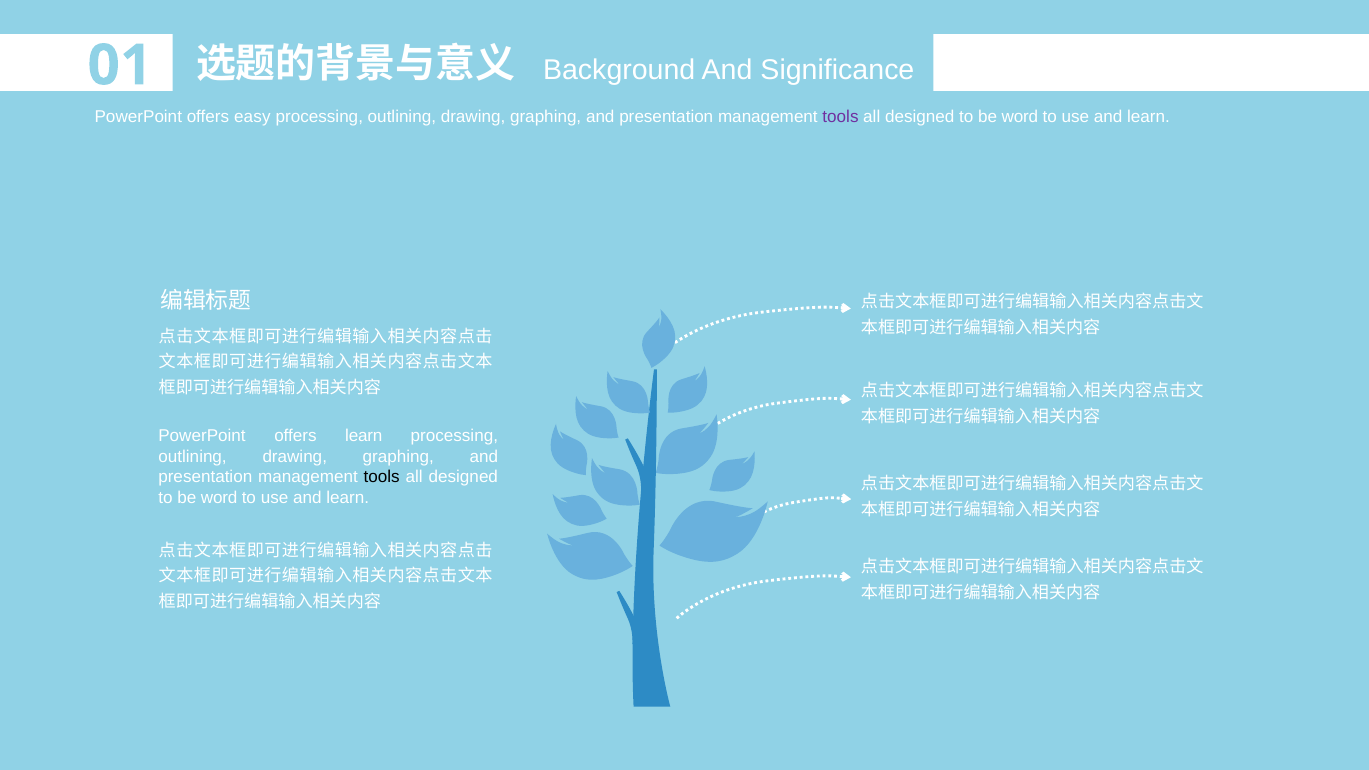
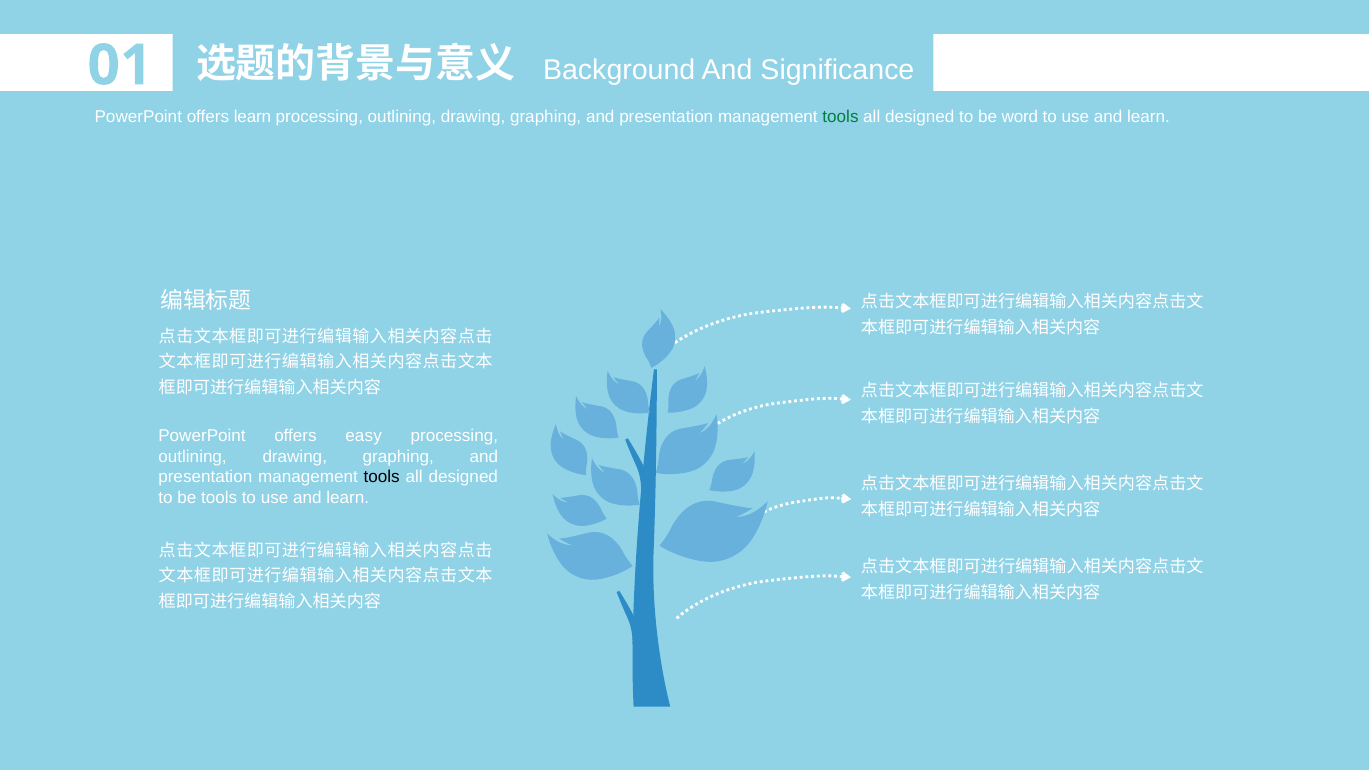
offers easy: easy -> learn (253, 117)
tools colour: purple -> green (840, 117)
offers learn: learn -> easy (364, 436)
word: word -> tools (219, 498)
